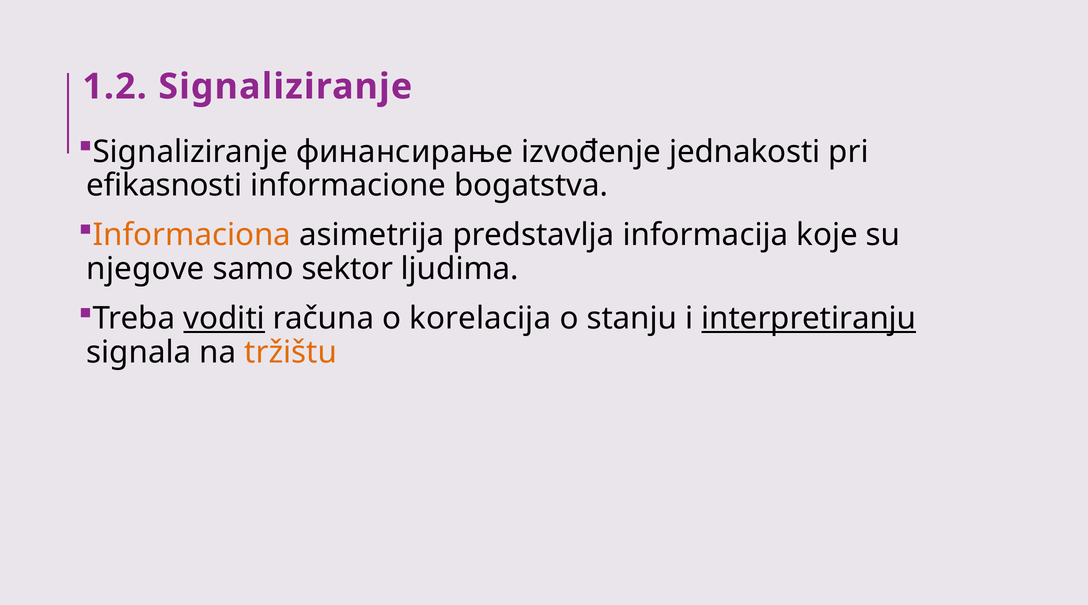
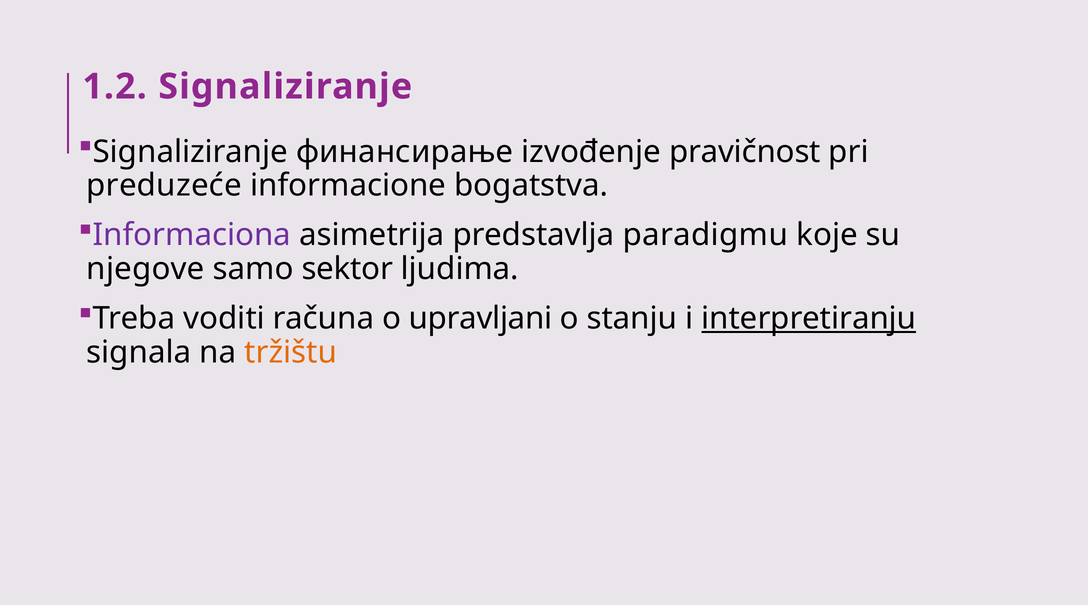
jednakosti: jednakosti -> pravičnost (745, 152)
efikasnosti: efikasnosti -> preduzeće (164, 185)
Informaciona colour: orange -> purple (192, 235)
informacija: informacija -> paradigmu (705, 235)
voditi underline: present -> none (224, 318)
korelacija: korelacija -> upravljani (480, 318)
